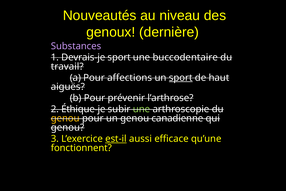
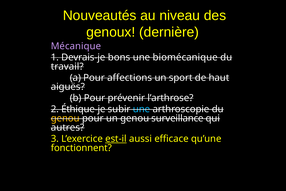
Substances: Substances -> Mécanique (76, 46)
Devrais-je sport: sport -> bons (119, 57)
buccodentaire: buccodentaire -> biomécanique (185, 57)
sport underline: present -> none (181, 78)
une colour: light green -> light blue (142, 109)
canadienne: canadienne -> surveillance (177, 118)
genou: genou -> autres (68, 127)
